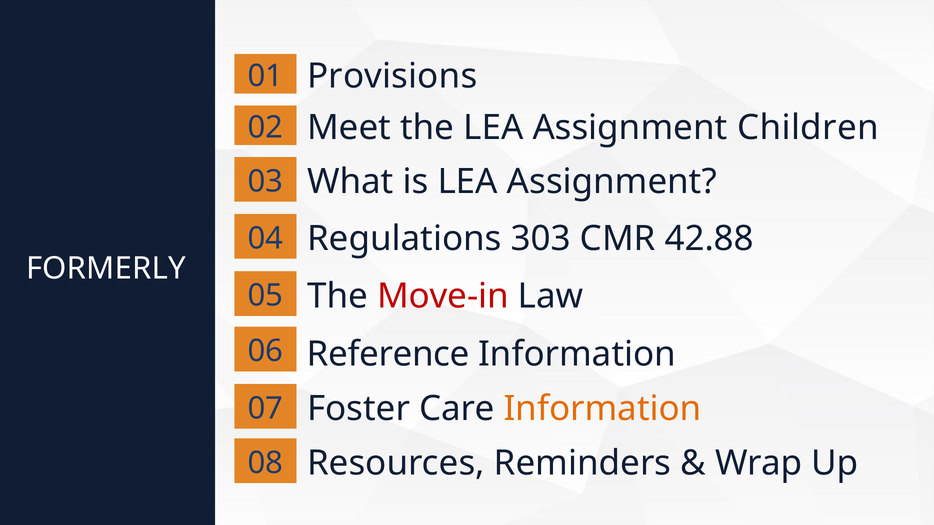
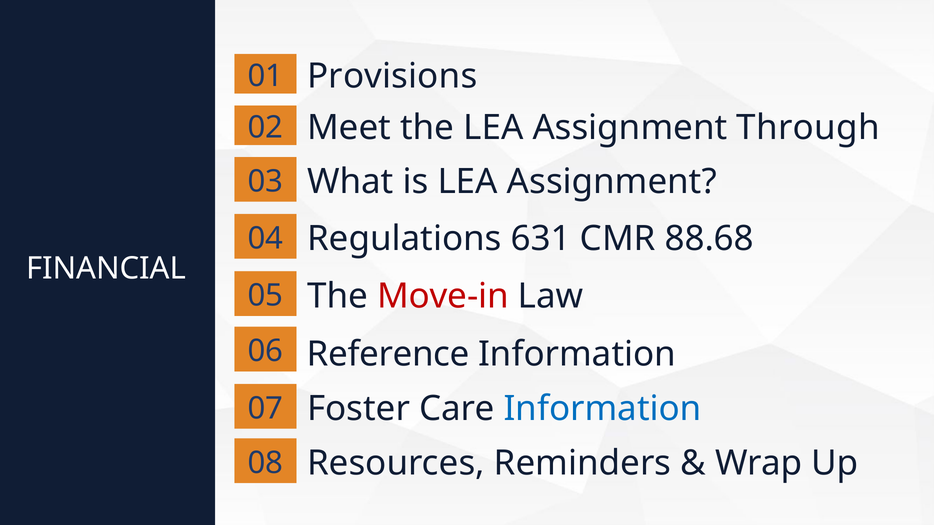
Children: Children -> Through (808, 128)
303: 303 -> 631 (541, 239)
42.88: 42.88 -> 88.68 (709, 239)
FORMERLY: FORMERLY -> FINANCIAL (106, 269)
Information colour: orange -> blue (603, 409)
